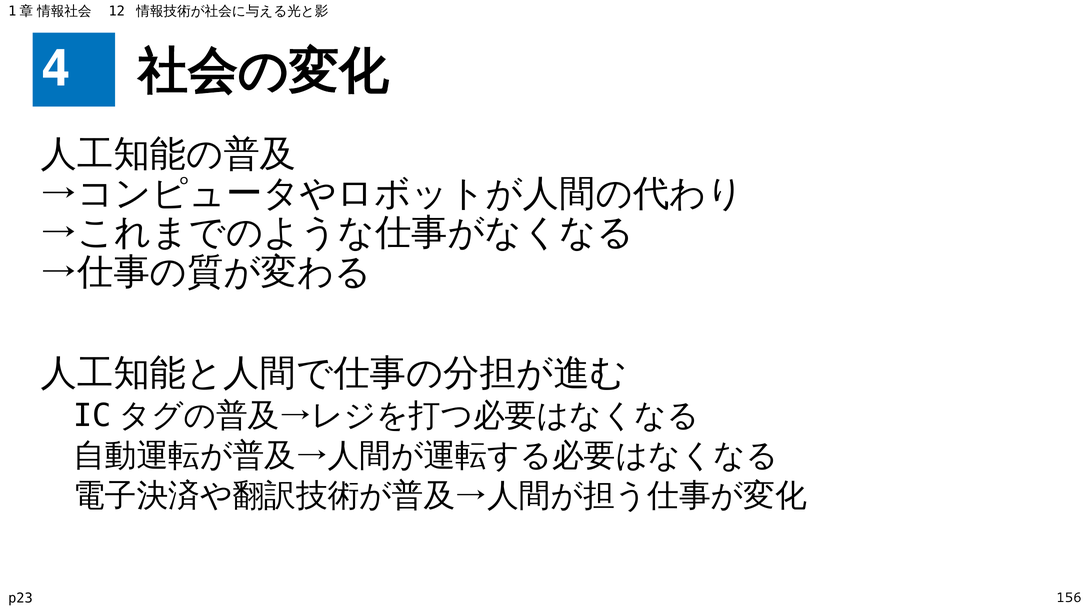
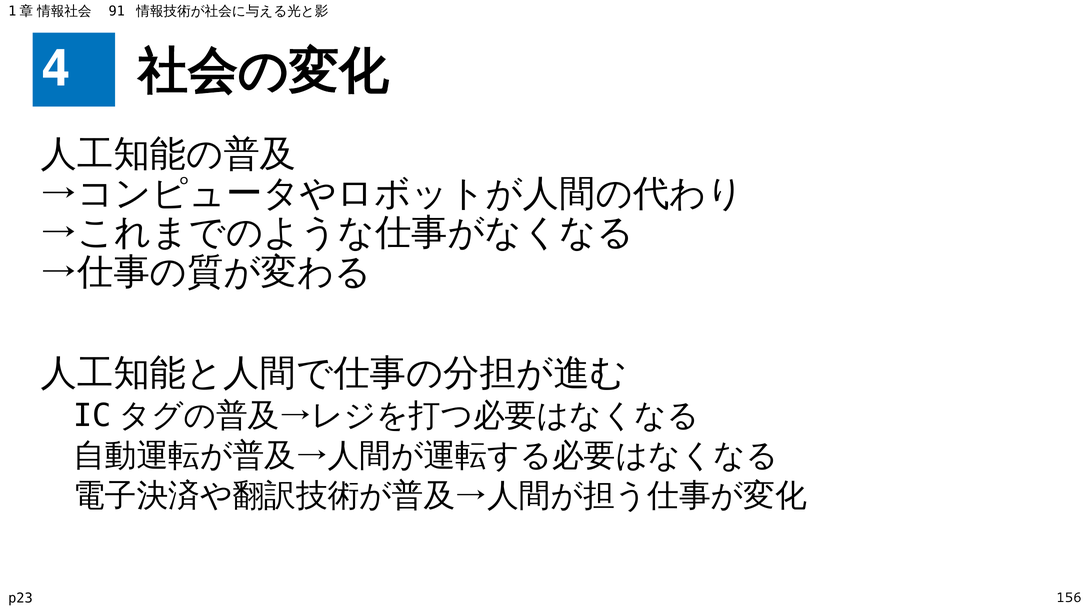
12: 12 -> 91 (117, 11)
